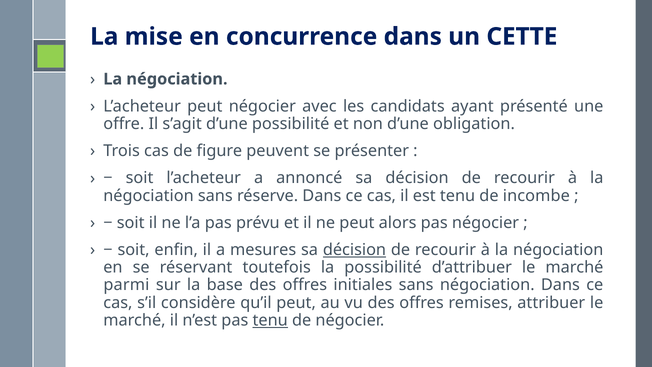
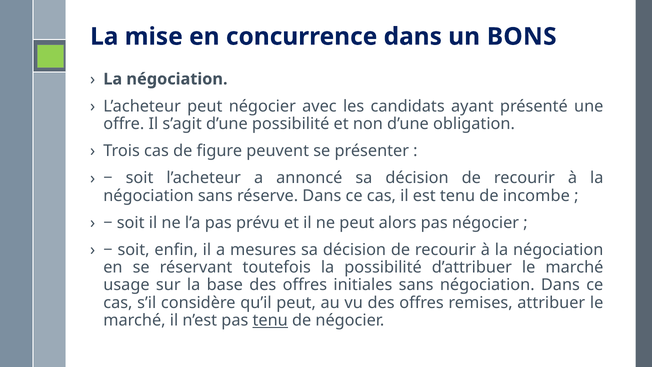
CETTE: CETTE -> BONS (522, 37)
décision underline: present -> none (354, 250)
parmi: parmi -> usage (126, 285)
